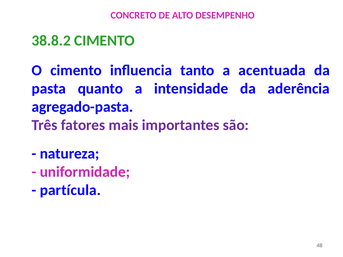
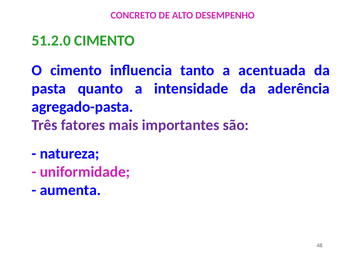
38.8.2: 38.8.2 -> 51.2.0 (51, 41)
partícula: partícula -> aumenta (70, 190)
